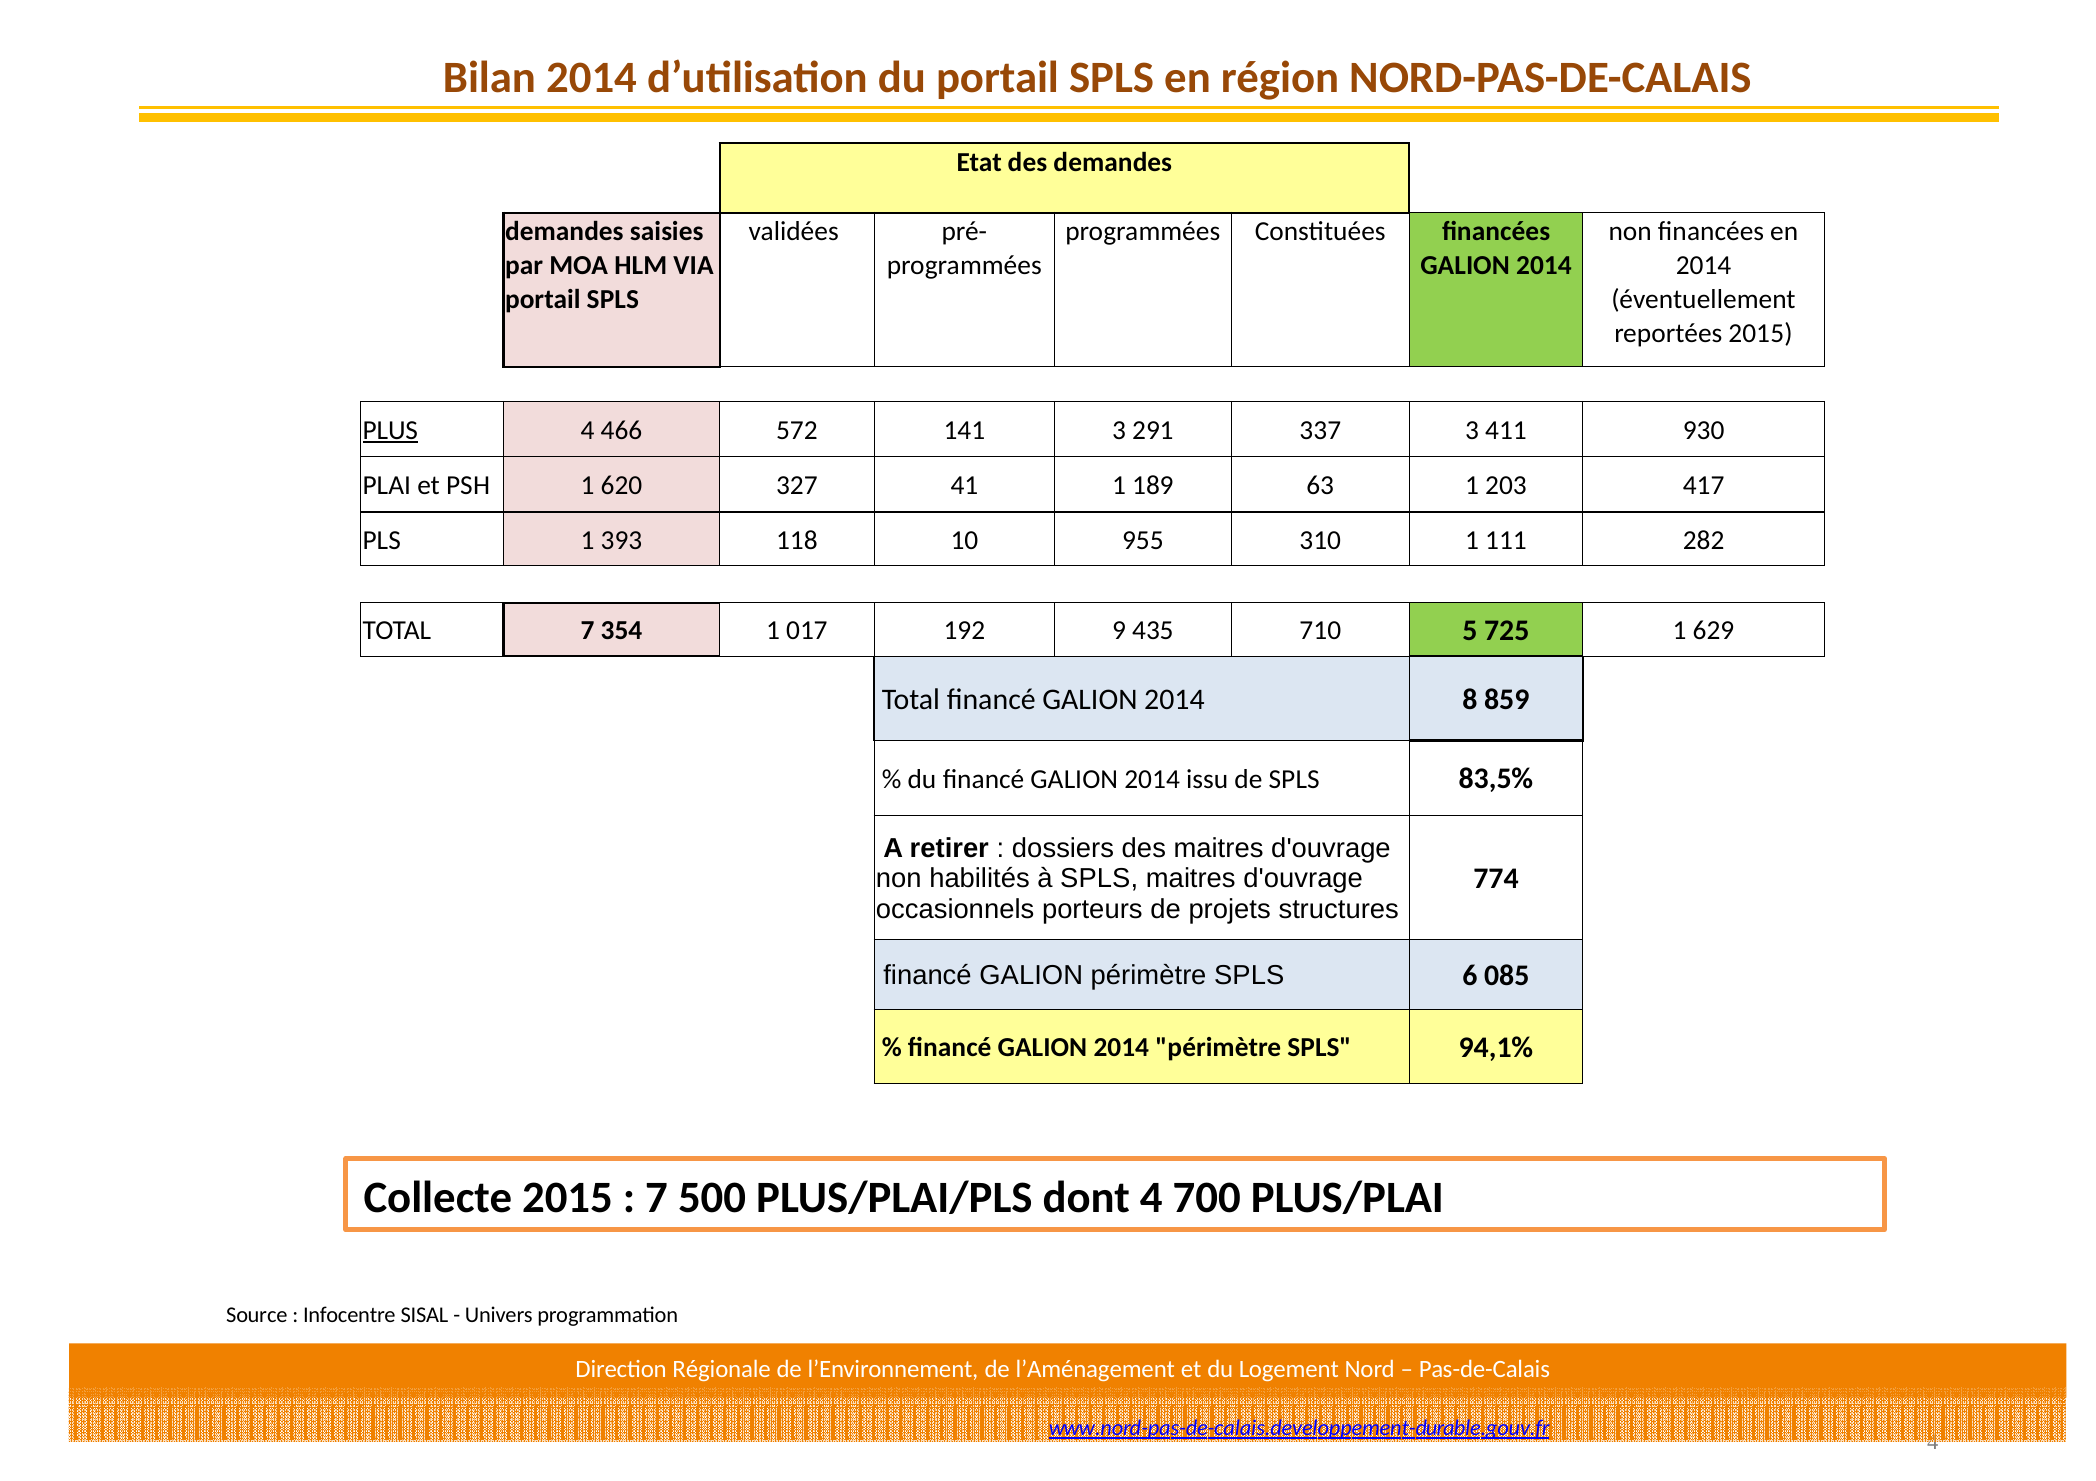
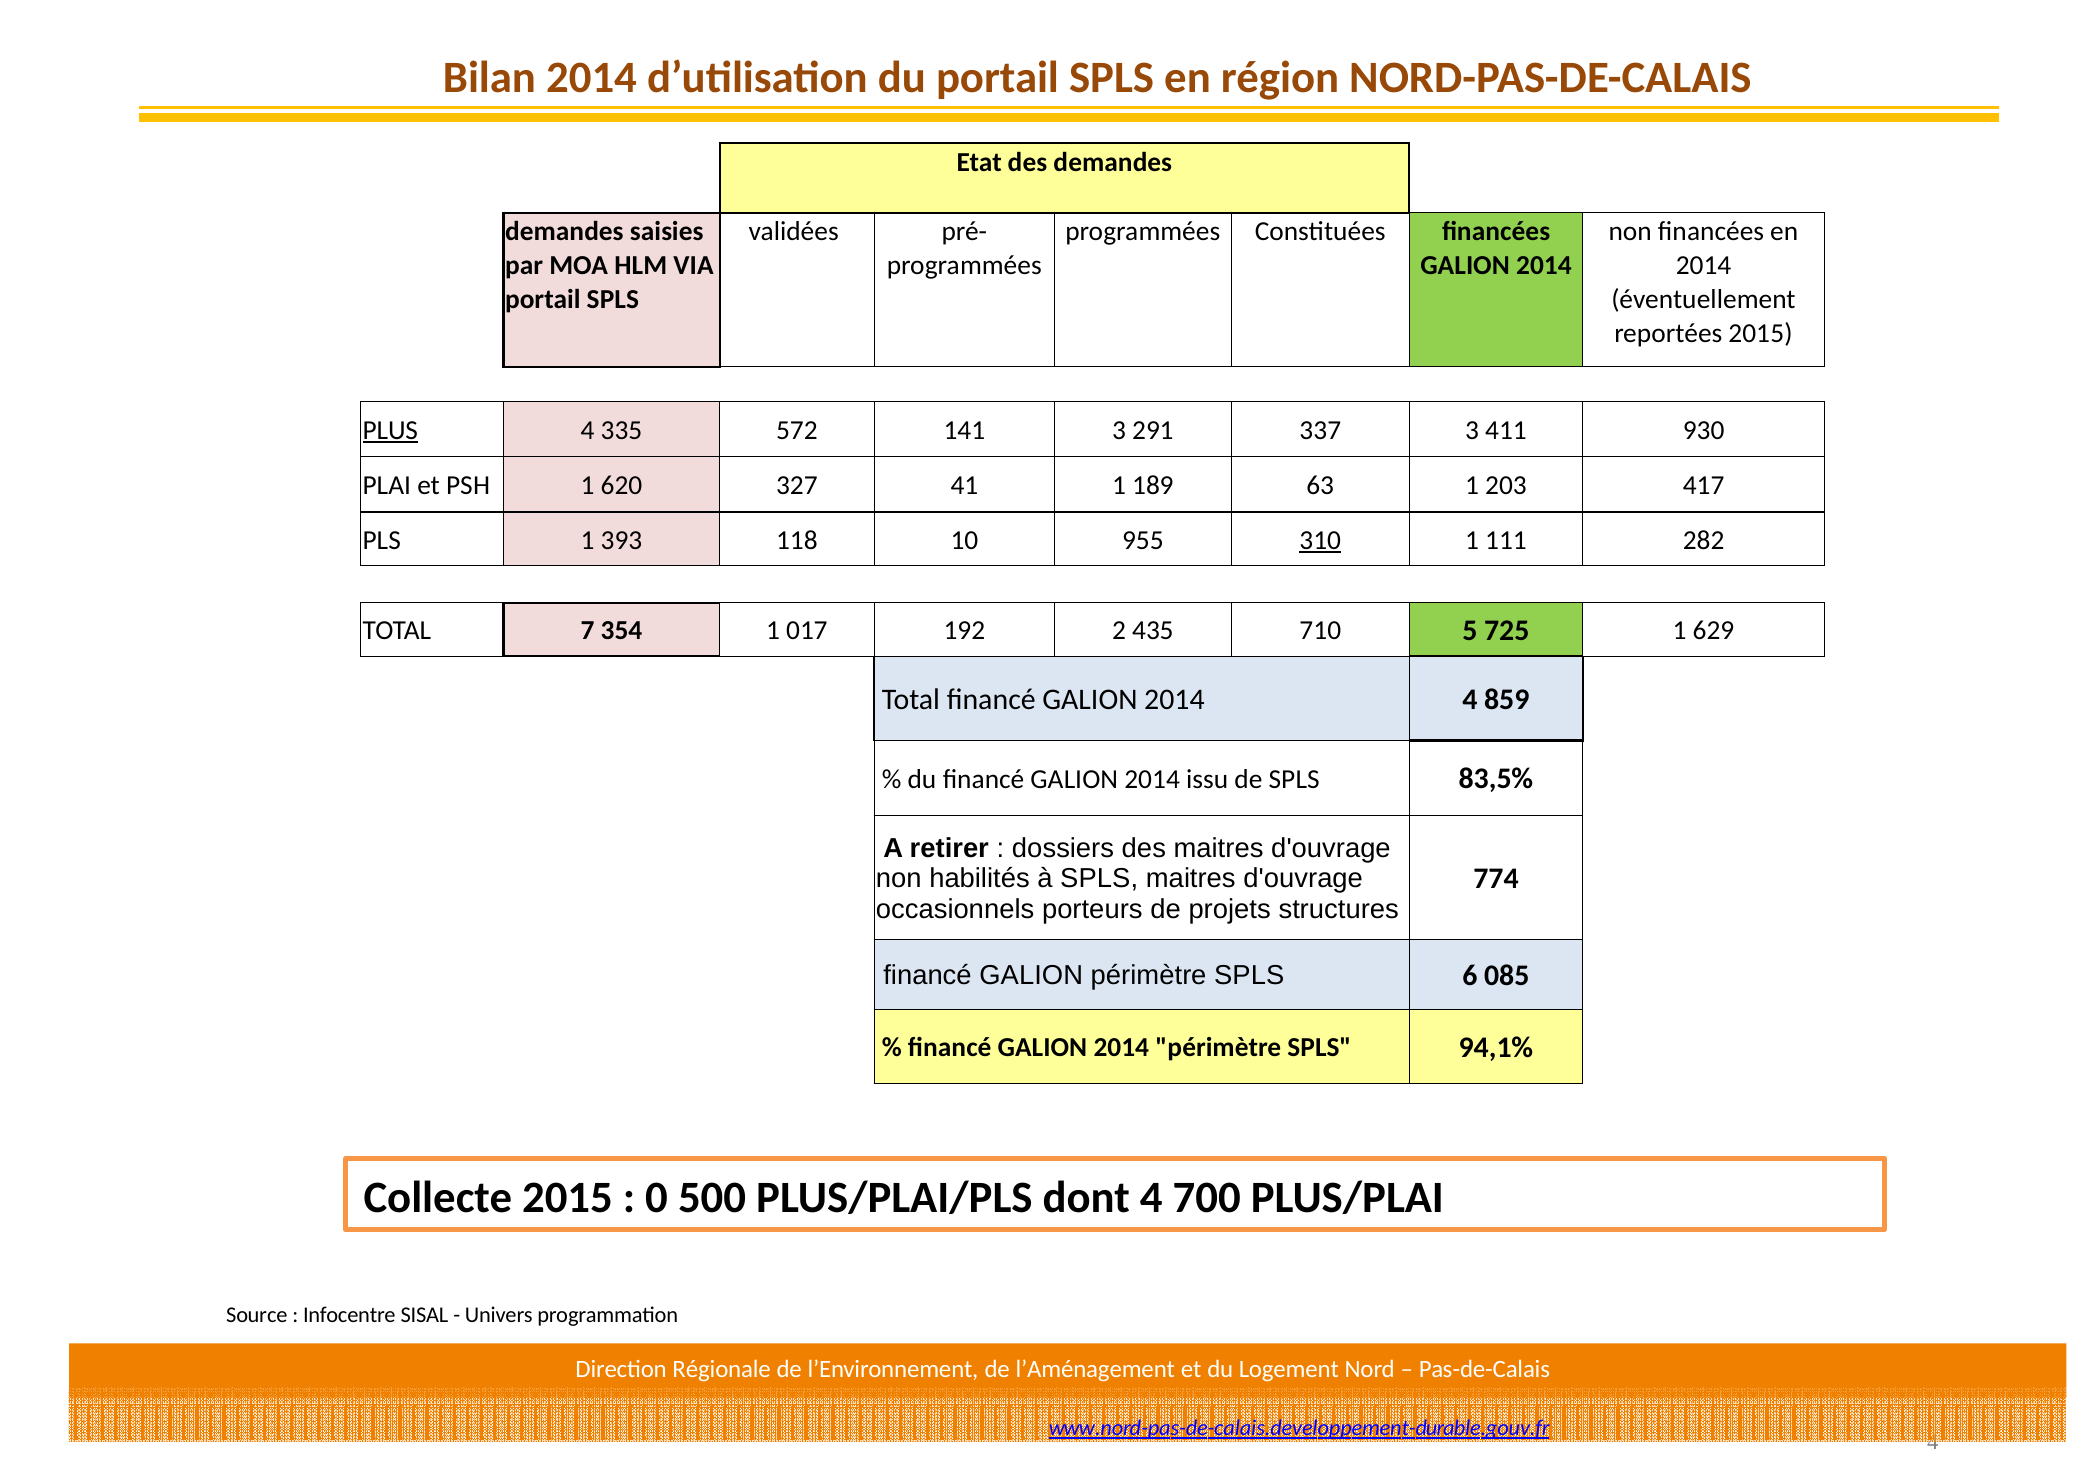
466: 466 -> 335 (621, 430)
310 underline: none -> present (1320, 540)
9: 9 -> 2 (1119, 631)
2014 8: 8 -> 4 (1470, 700)
7: 7 -> 0 (657, 1198)
